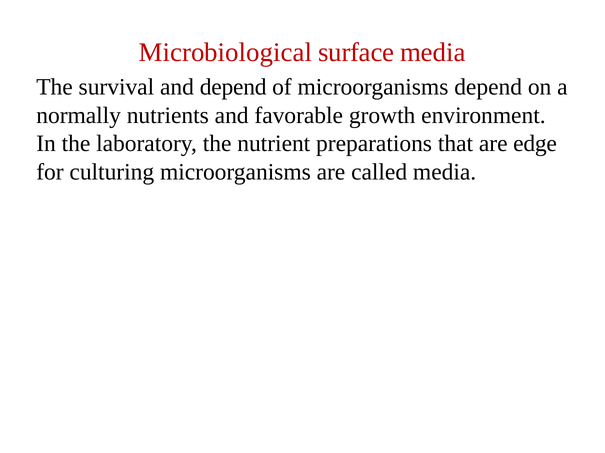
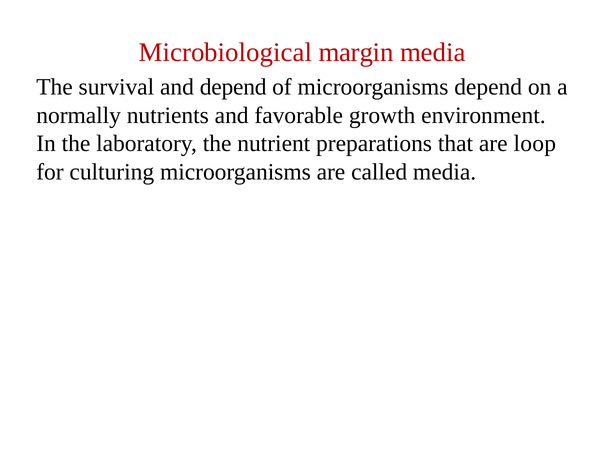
surface: surface -> margin (356, 53)
edge: edge -> loop (535, 144)
